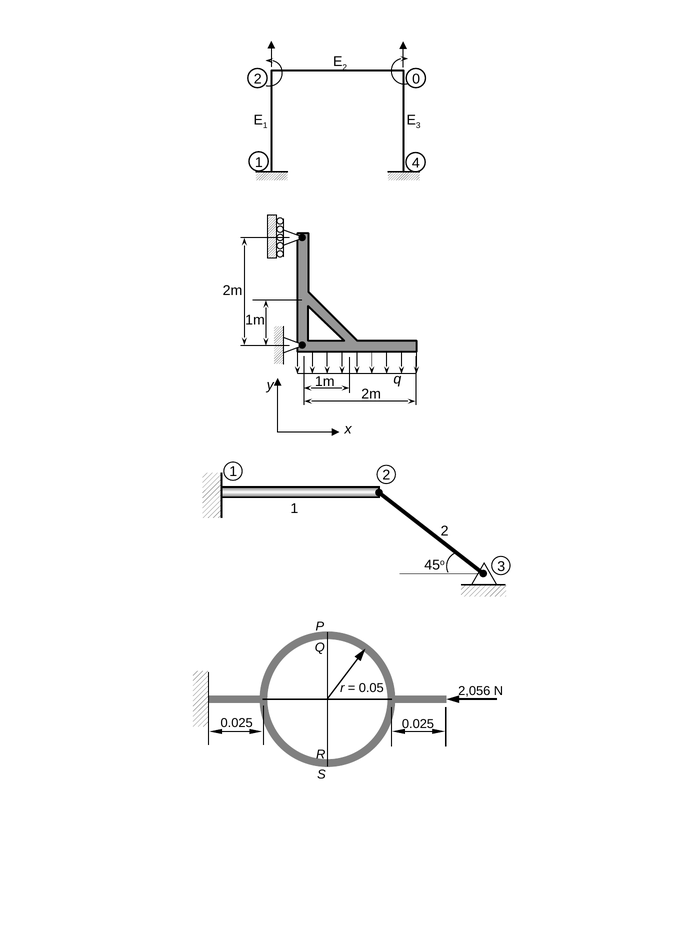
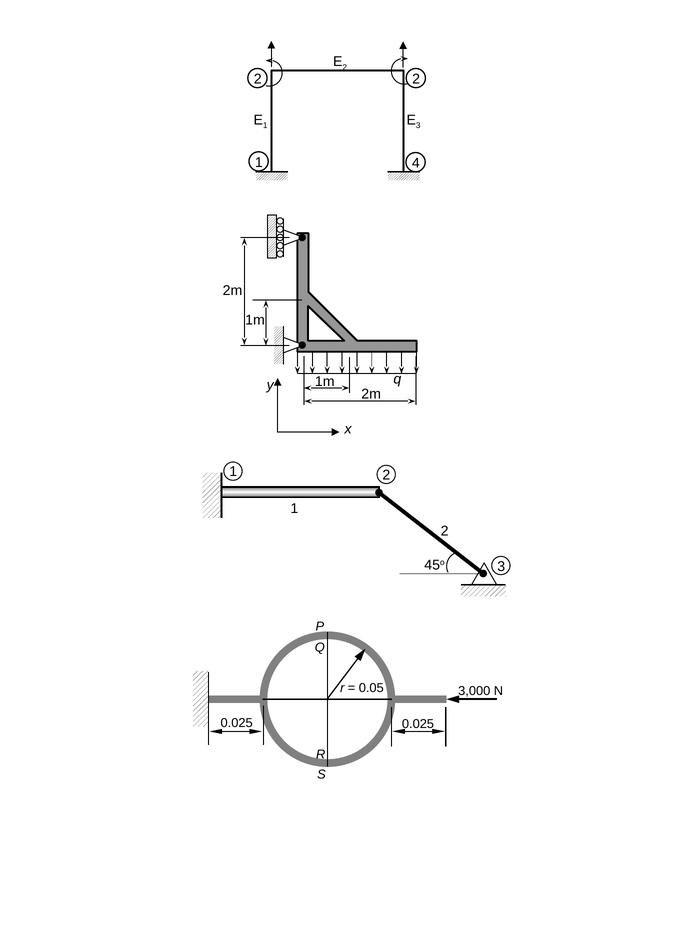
2 0: 0 -> 2 (416, 79)
2,056: 2,056 -> 3,000 (474, 692)
